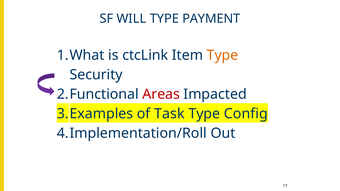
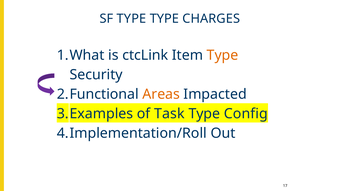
SF WILL: WILL -> TYPE (131, 19)
PAYMENT: PAYMENT -> CHARGES (211, 19)
Areas colour: red -> orange (161, 94)
